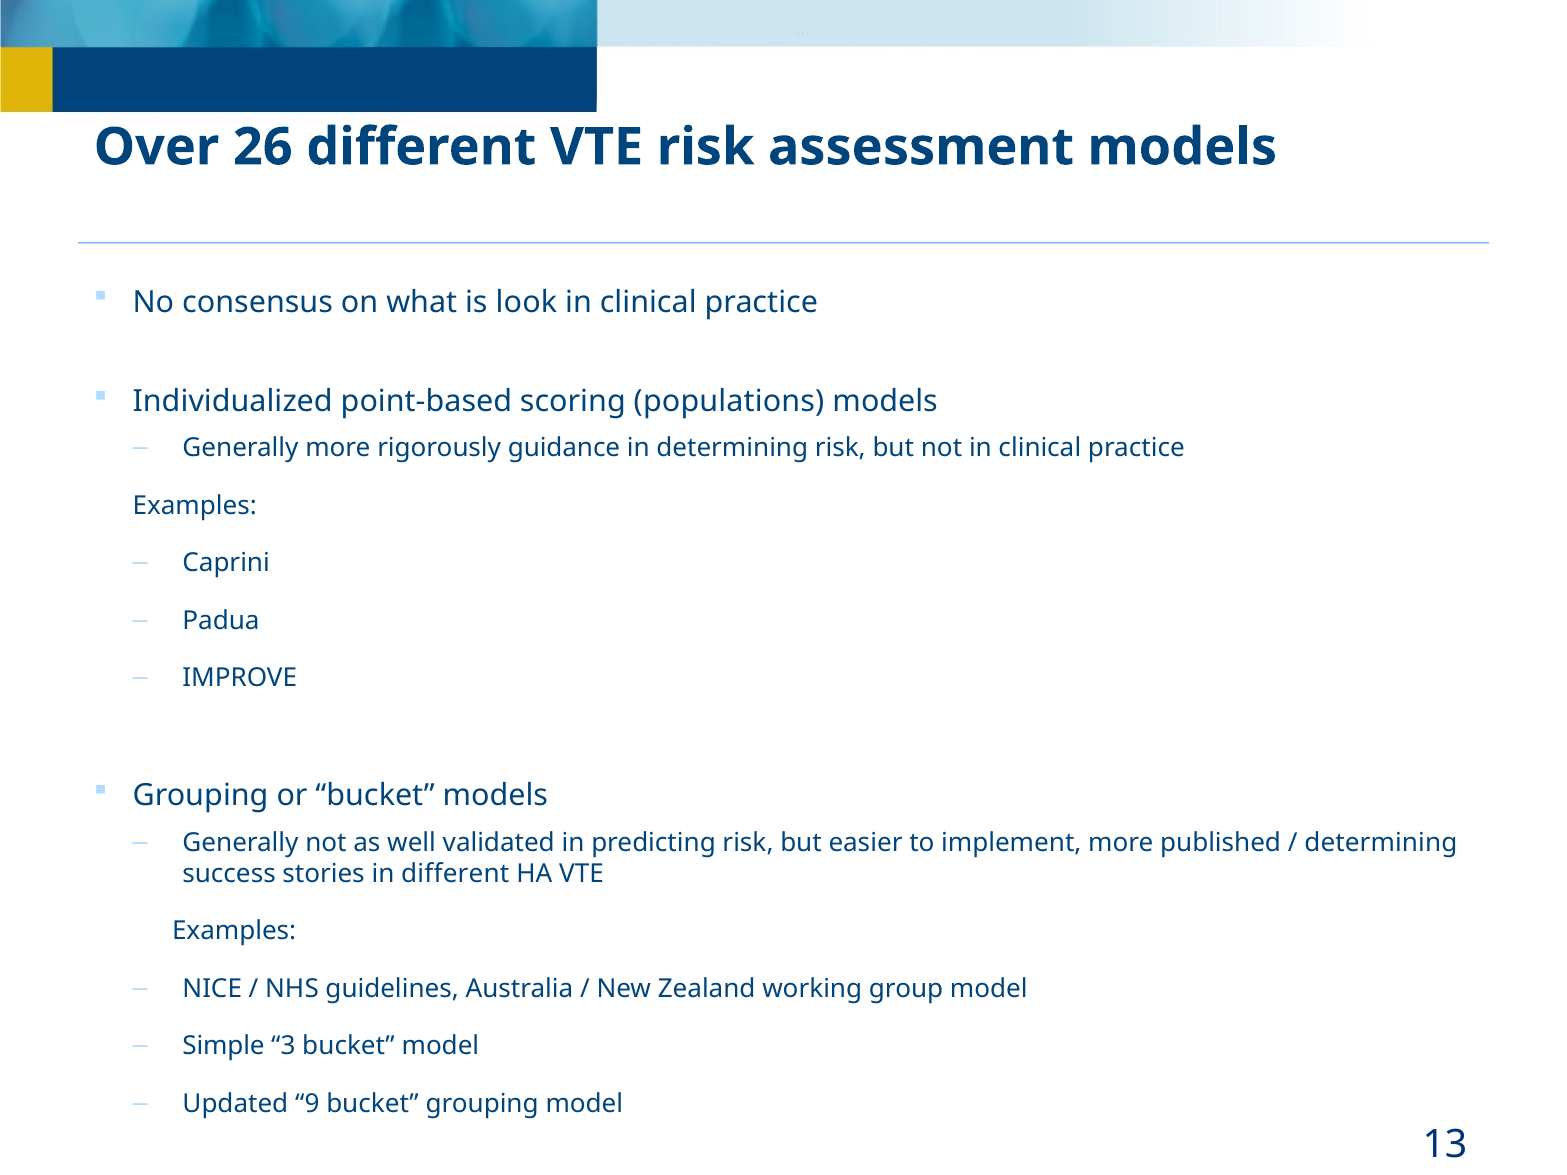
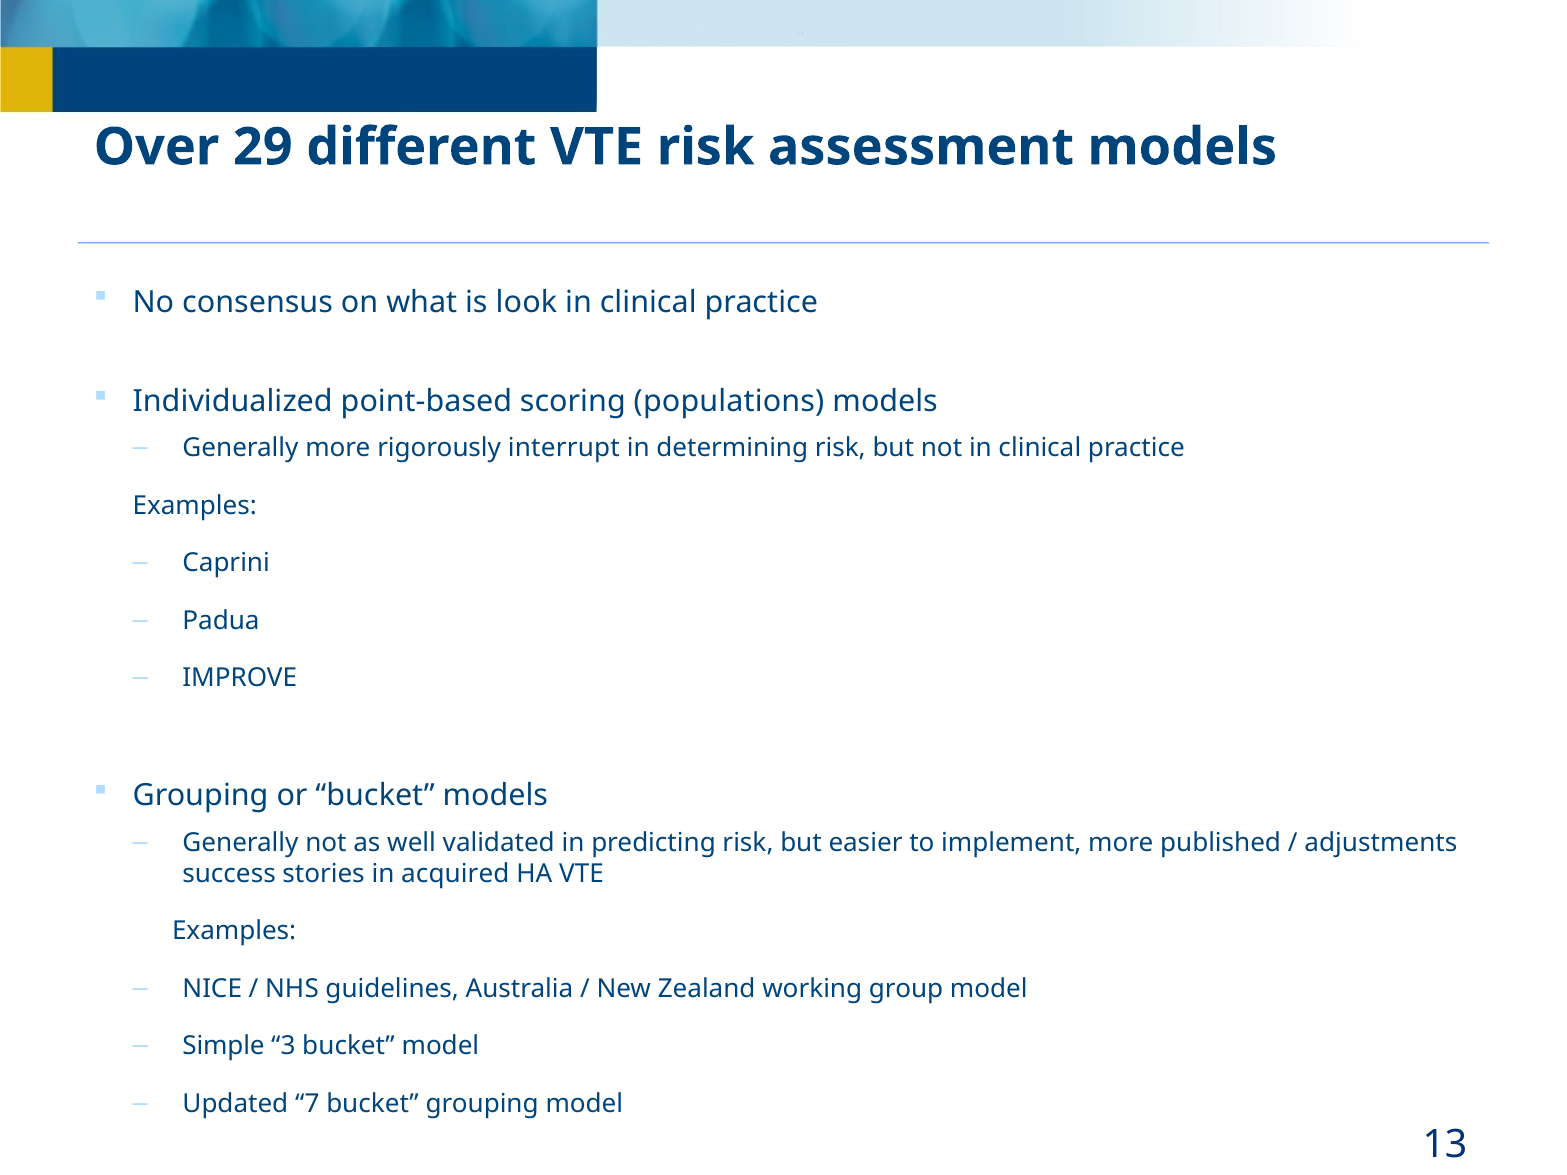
26: 26 -> 29 (263, 147)
guidance: guidance -> interrupt (564, 448)
determining: determining -> adjustments (1381, 843)
in different: different -> acquired (455, 874)
9: 9 -> 7 (307, 1104)
